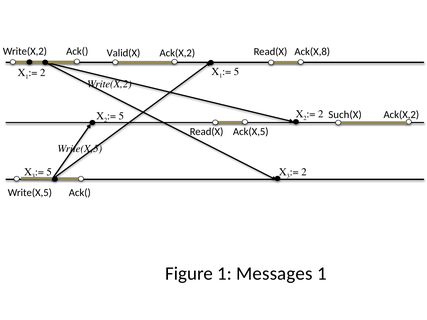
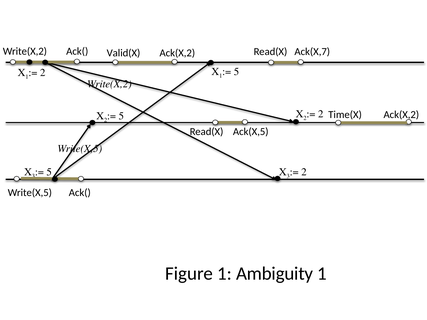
Ack(X,8: Ack(X,8 -> Ack(X,7 (312, 52)
Such(X: Such(X -> Time(X (345, 115)
Messages: Messages -> Ambiguity (275, 274)
